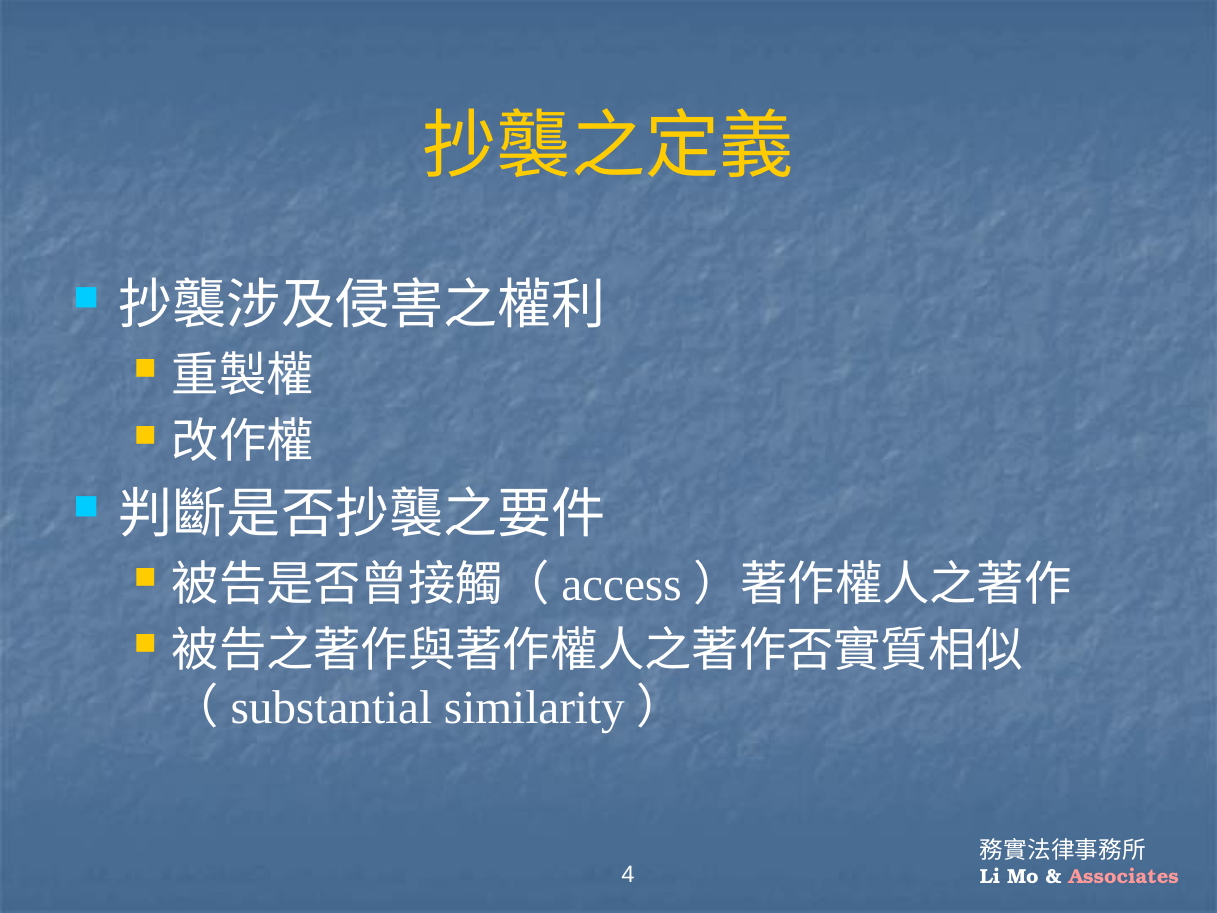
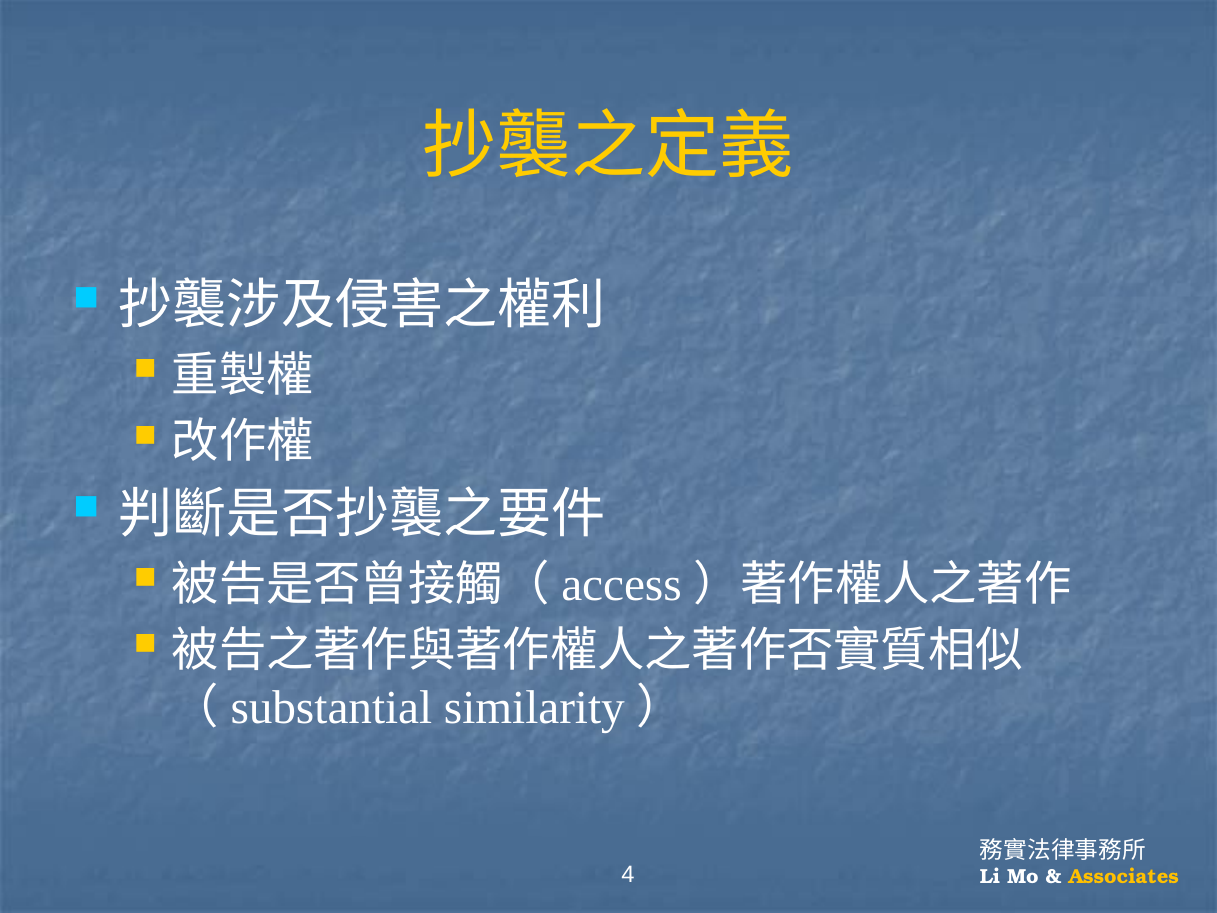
Associates colour: pink -> yellow (1124, 876)
